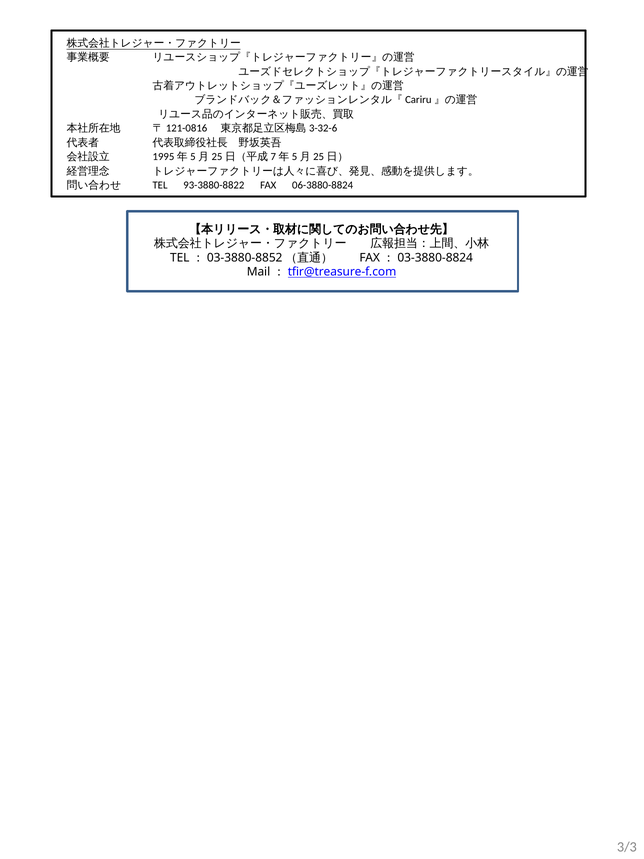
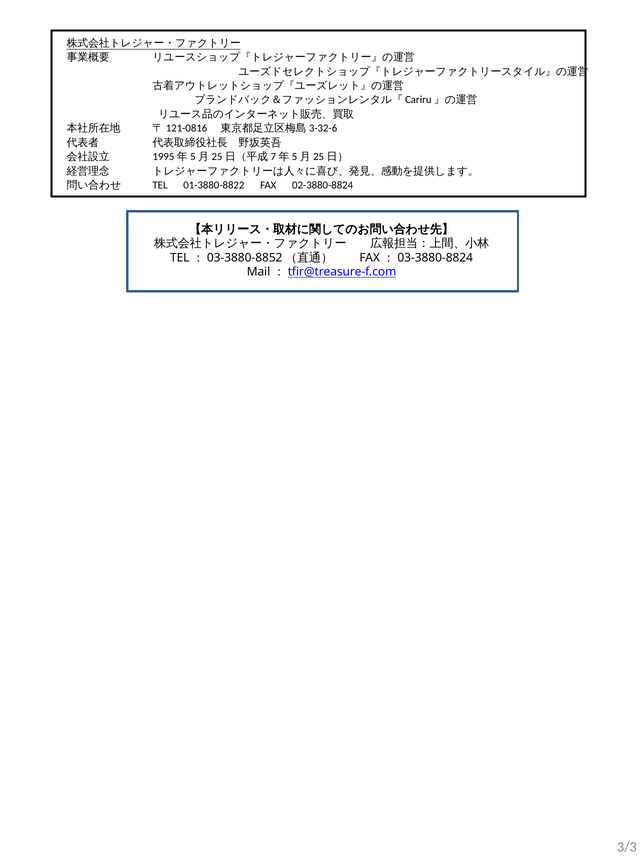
93-3880-8822: 93-3880-8822 -> 01-3880-8822 (214, 185)
06-3880-8824: 06-3880-8824 -> 02-3880-8824 (323, 185)
